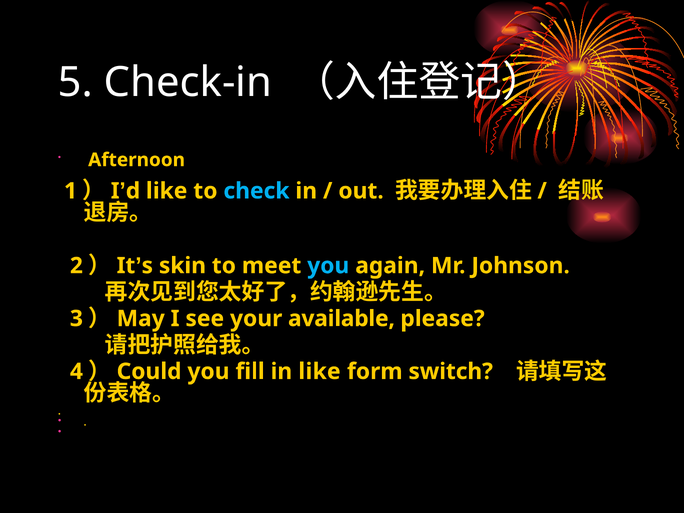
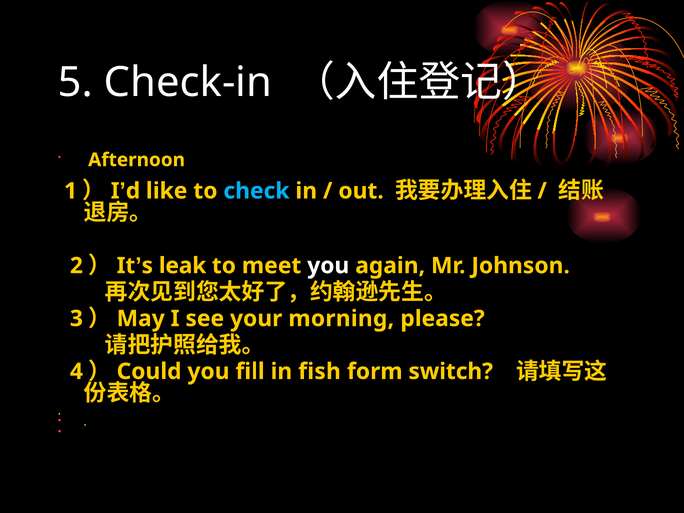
skin: skin -> leak (183, 266)
you colour: light blue -> white (328, 266)
available: available -> morning (341, 319)
in like: like -> fish (320, 372)
